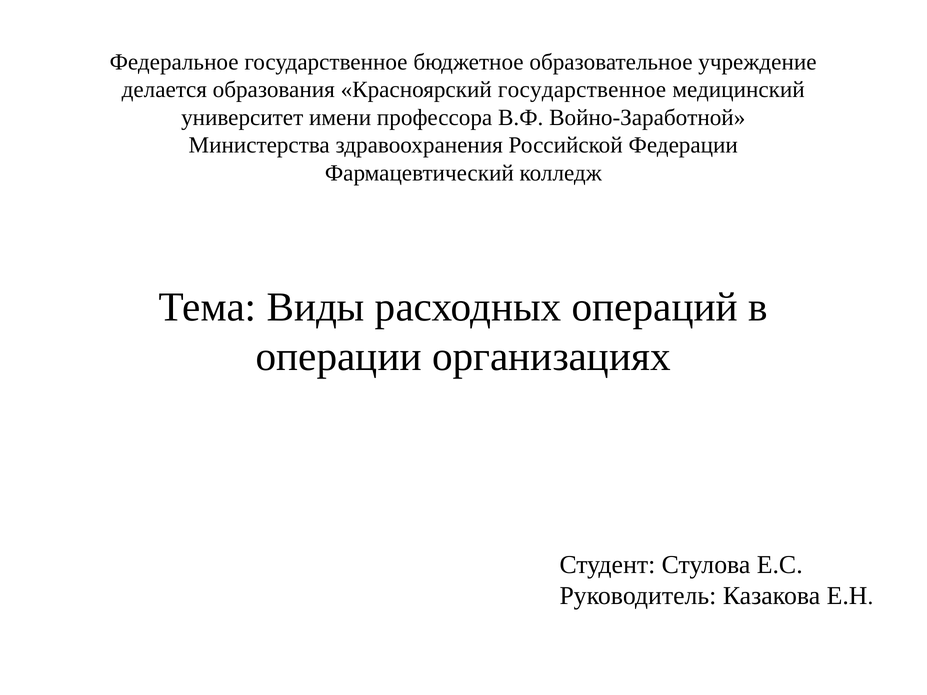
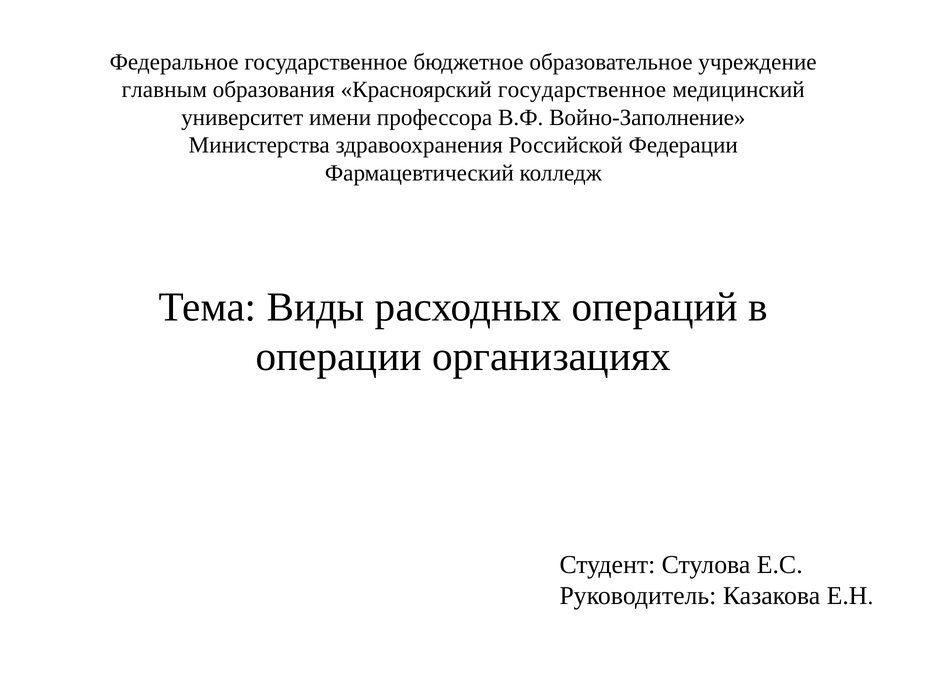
делается: делается -> главным (164, 90)
Войно-Заработной: Войно-Заработной -> Войно-Заполнение (647, 117)
